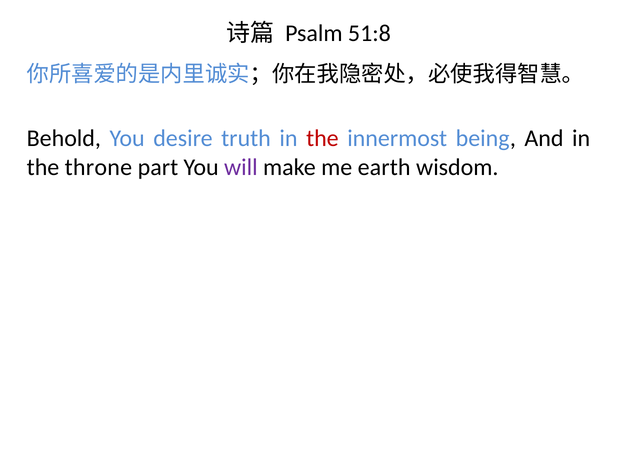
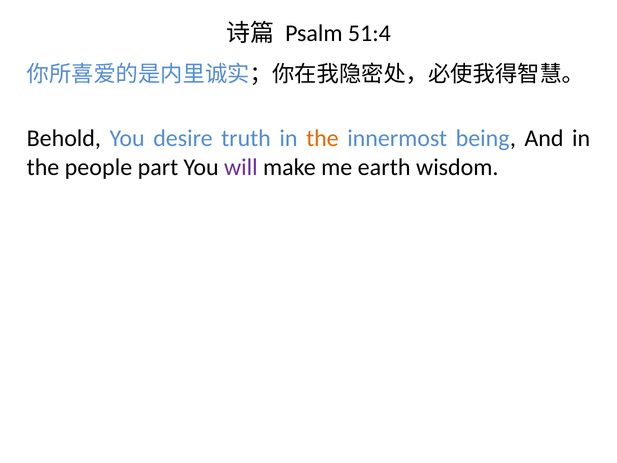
51:8: 51:8 -> 51:4 (369, 34)
the colour: red -> orange (322, 138)
throne: throne -> people (98, 167)
